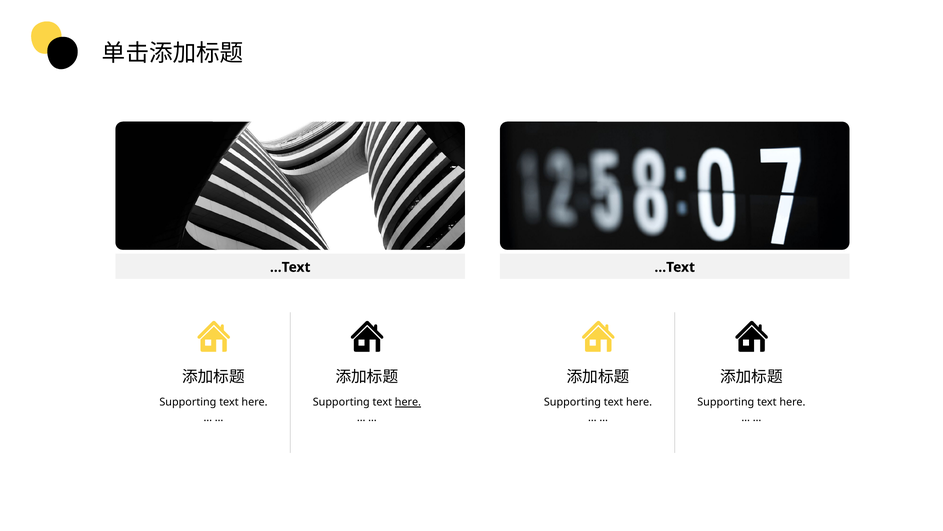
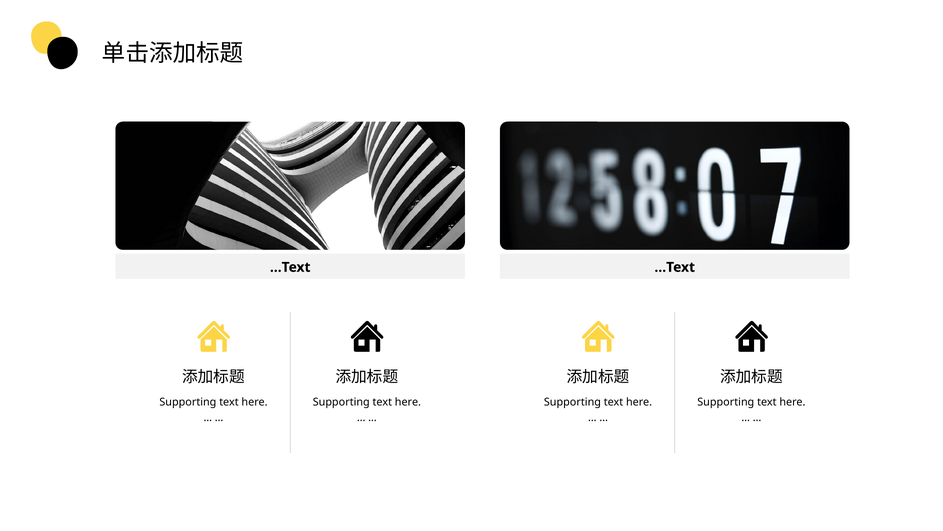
here underline: present -> none (408, 402)
